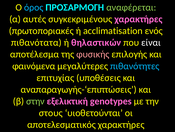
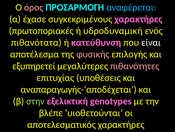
όρος colour: light blue -> pink (34, 7)
αναφέρεται colour: light green -> light blue (131, 7)
αυτές: αυτές -> έχασε (35, 19)
acclimatisation: acclimatisation -> υδροδυναμική (113, 31)
θηλαστικών: θηλαστικών -> κατεύθυνση (96, 42)
φαινόμενα: φαινόμενα -> εξυπηρετεί (34, 66)
πιθανότητες colour: light blue -> pink (135, 66)
αναπαραγωγής-‘επιπτώσεις: αναπαραγωγής-‘επιπτώσεις -> αναπαραγωγής-‘αποδέχεται (79, 89)
στους: στους -> βλέπε (51, 112)
